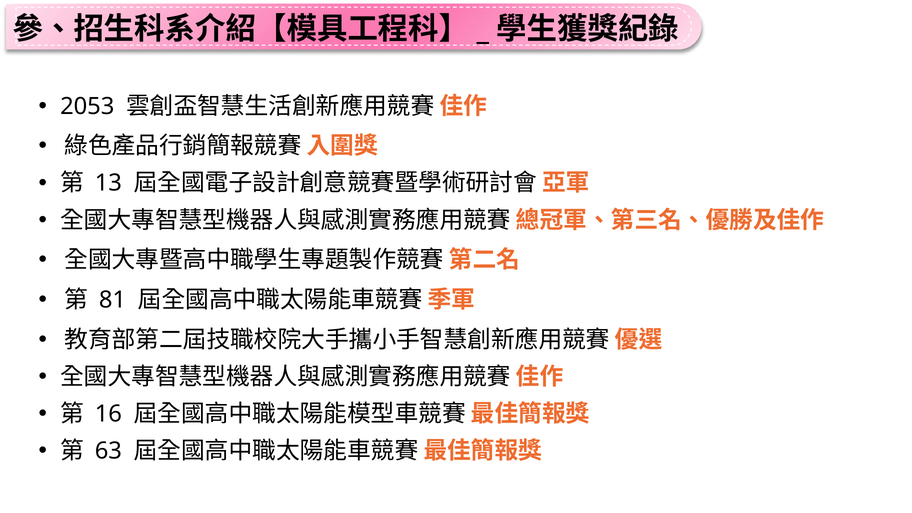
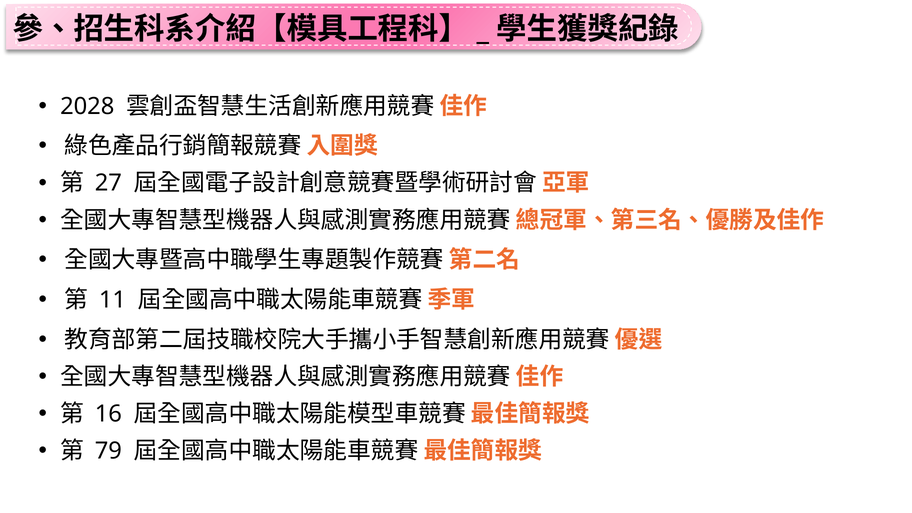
2053: 2053 -> 2028 (87, 106)
13: 13 -> 27 (108, 183)
81: 81 -> 11 (112, 300)
63: 63 -> 79 (108, 451)
